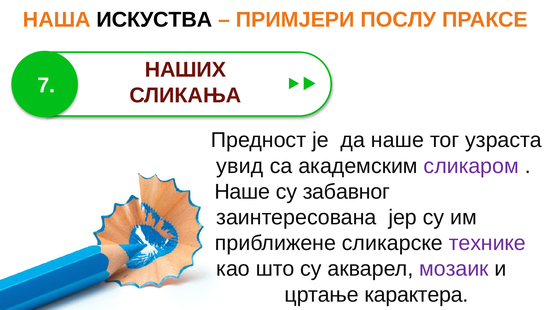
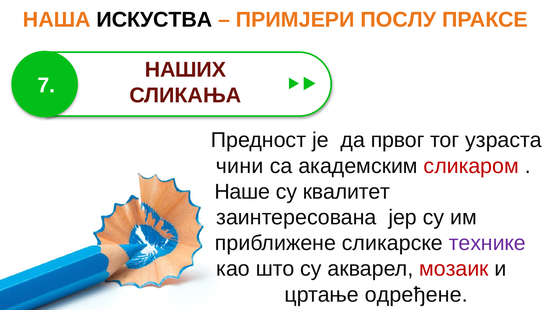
да наше: наше -> првог (398, 140)
увид: увид -> чини (240, 166)
сликаром colour: purple -> red (471, 166)
забавног: забавног -> квалитет (346, 192)
мозаик colour: purple -> red (454, 269)
карактера: карактера -> одређене (416, 295)
